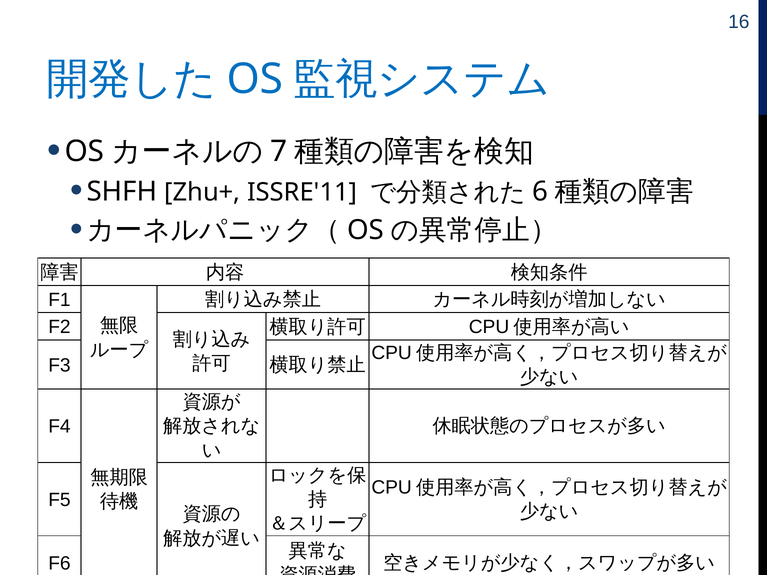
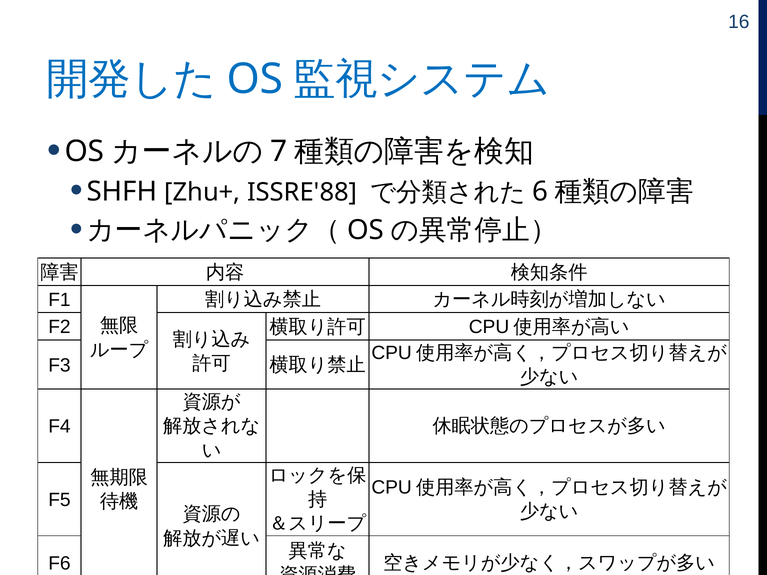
ISSRE'11: ISSRE'11 -> ISSRE'88 (302, 192)
